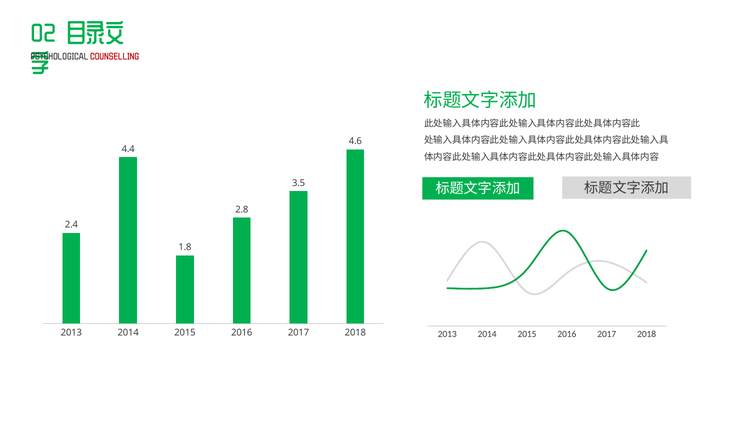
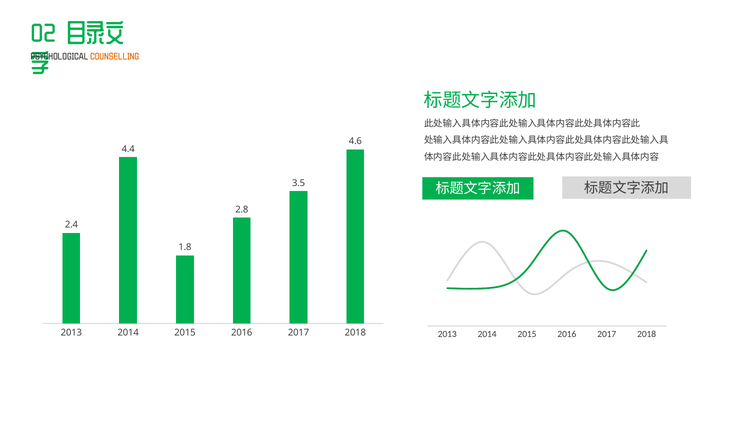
COUNSELLING colour: red -> orange (115, 57)
